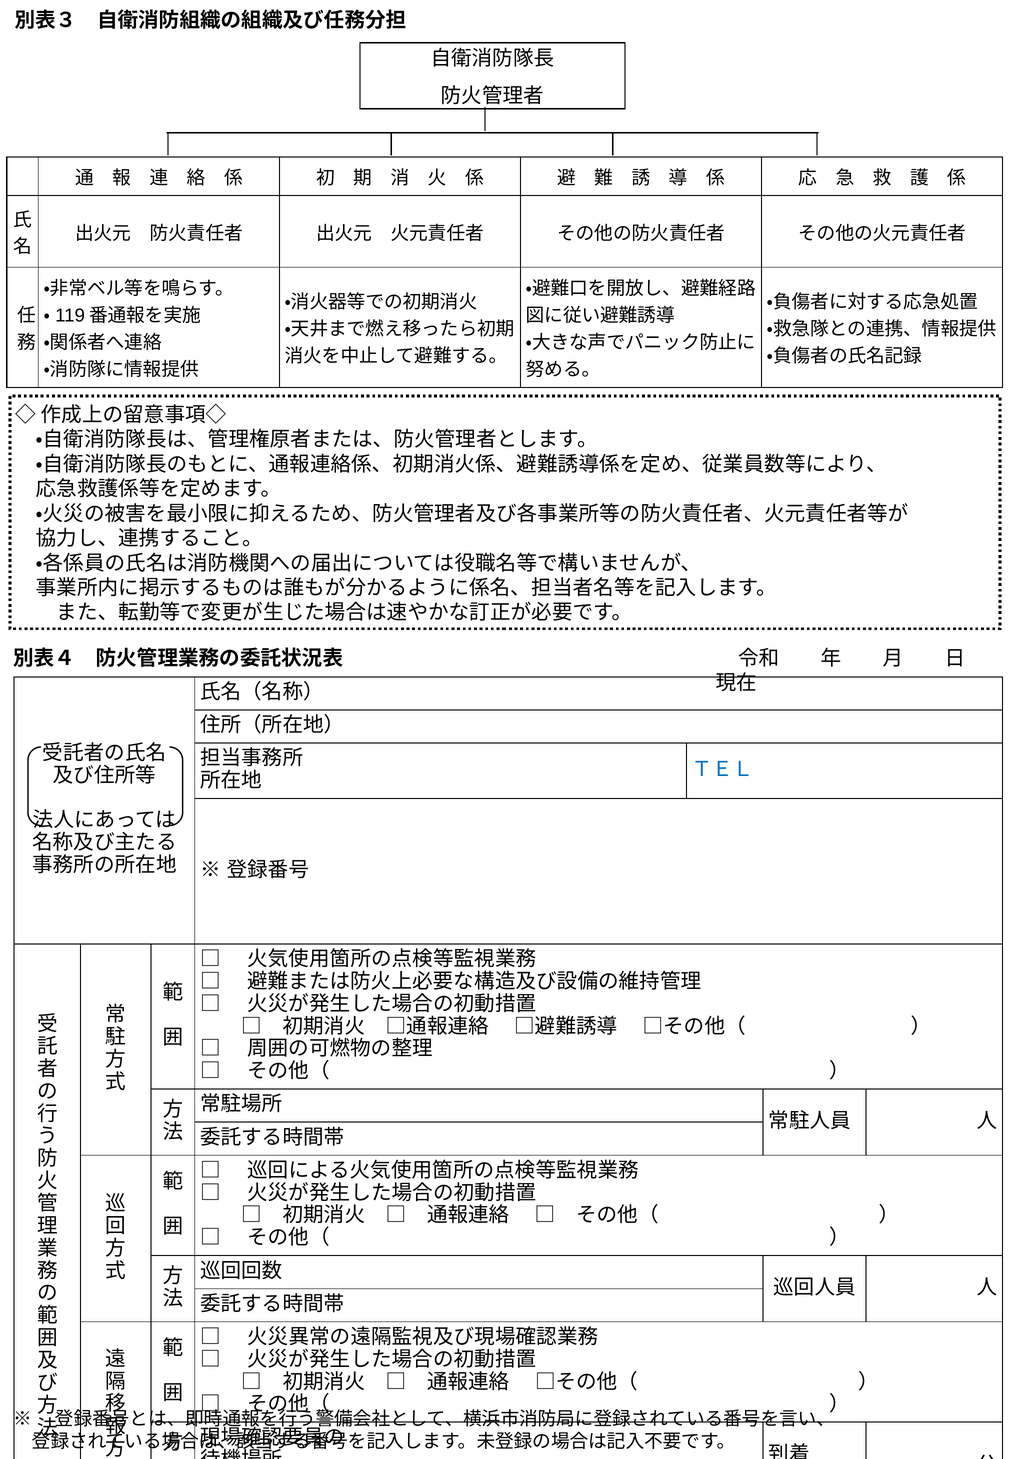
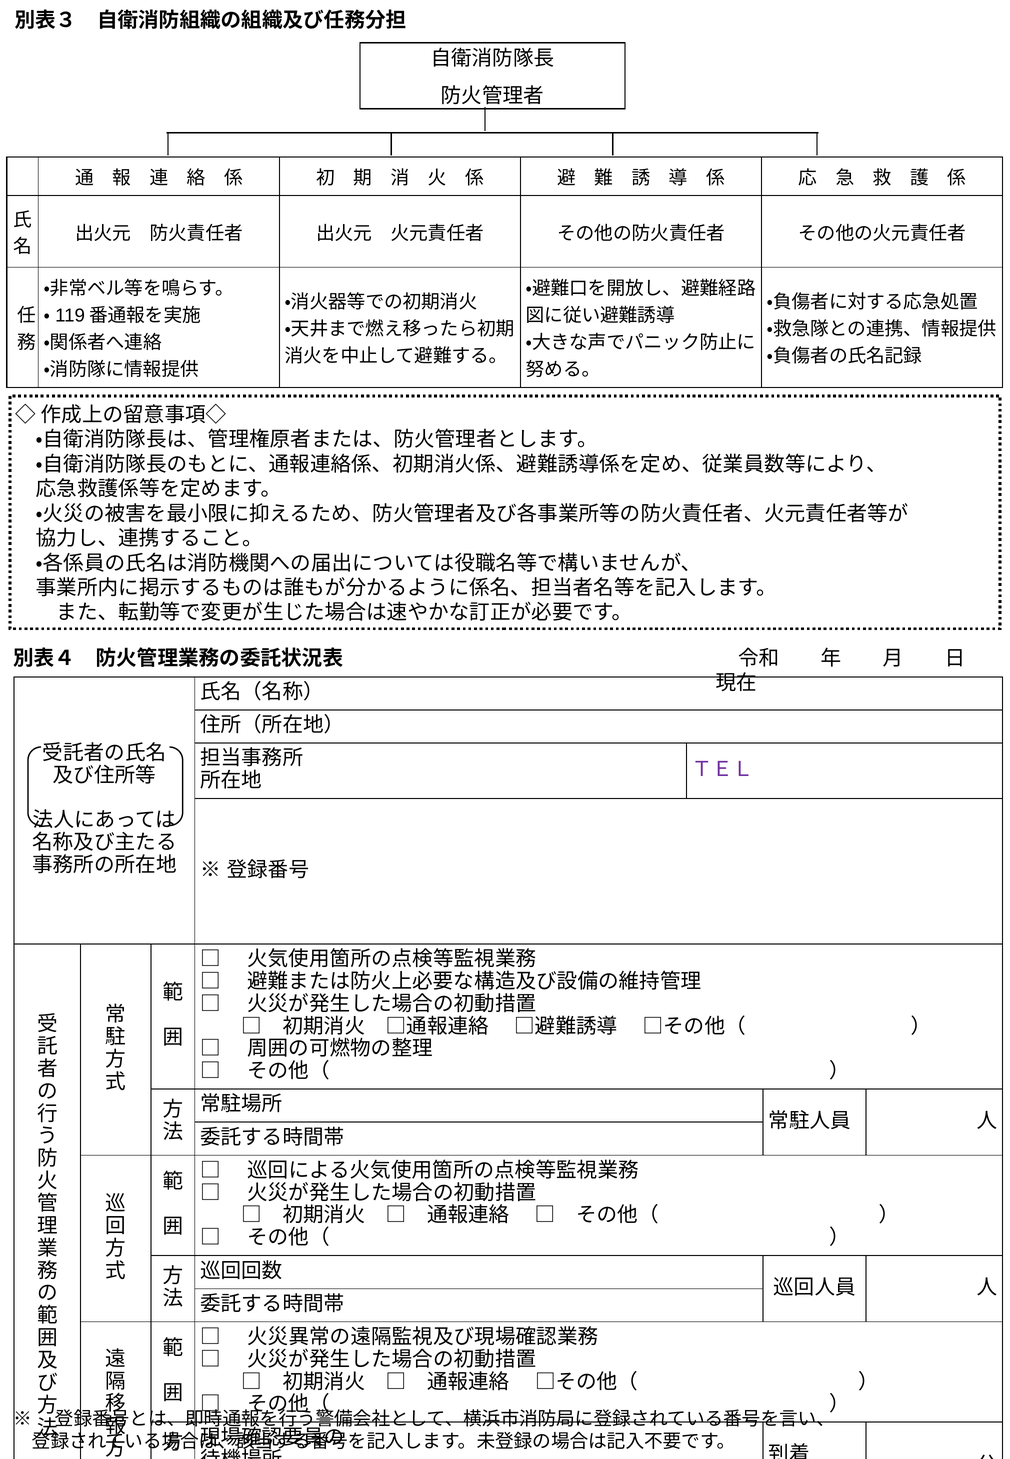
ＴＥＬ colour: blue -> purple (723, 769)
